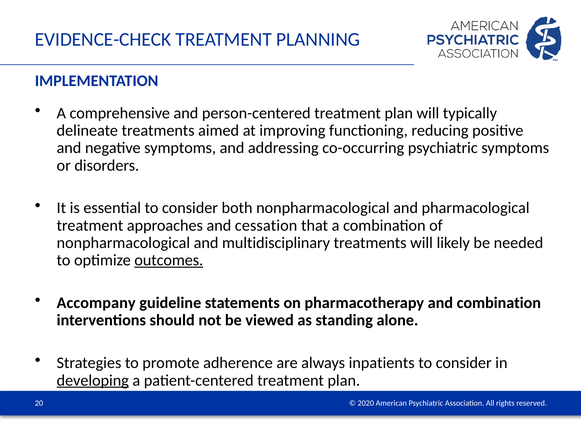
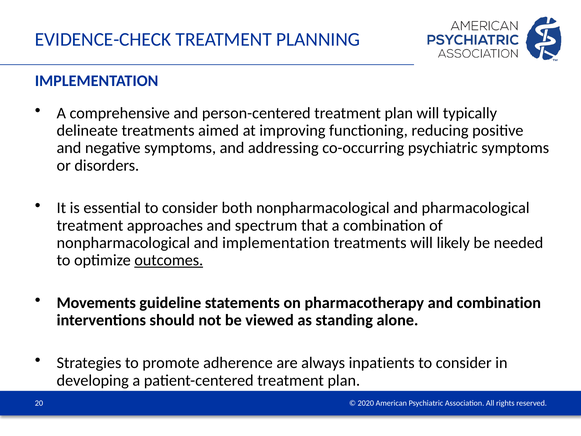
cessation: cessation -> spectrum (266, 225)
and multidisciplinary: multidisciplinary -> implementation (276, 243)
Accompany: Accompany -> Movements (96, 303)
developing underline: present -> none (93, 380)
